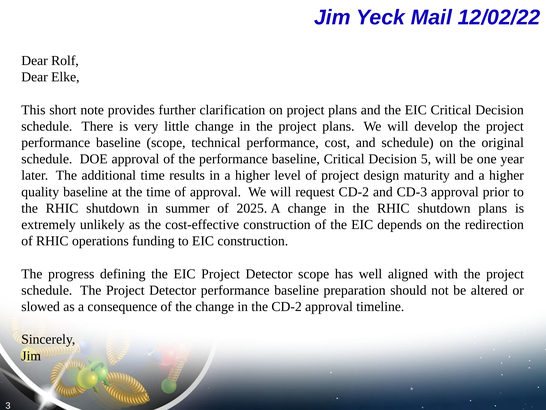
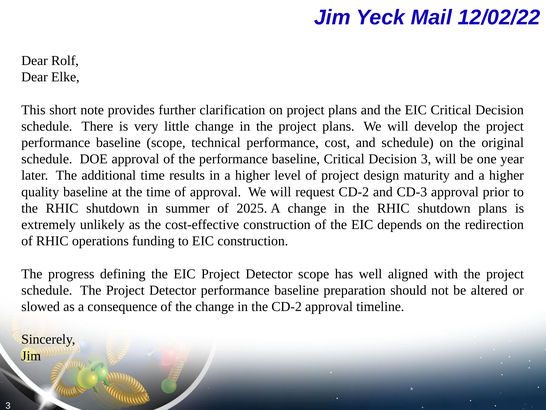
Decision 5: 5 -> 3 (426, 159)
